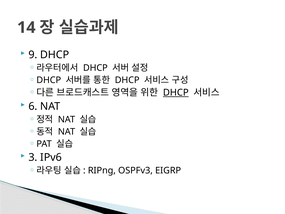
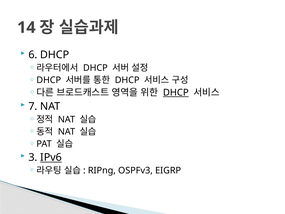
9: 9 -> 6 (33, 55)
6: 6 -> 7 (33, 106)
IPv6 underline: none -> present (51, 157)
